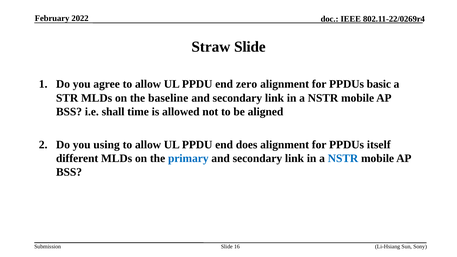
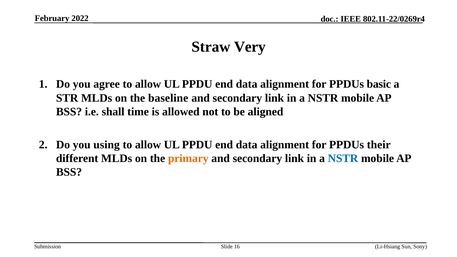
Straw Slide: Slide -> Very (250, 47)
zero: zero -> data (247, 84)
does: does -> data (247, 145)
itself: itself -> their (379, 145)
primary colour: blue -> orange (188, 159)
